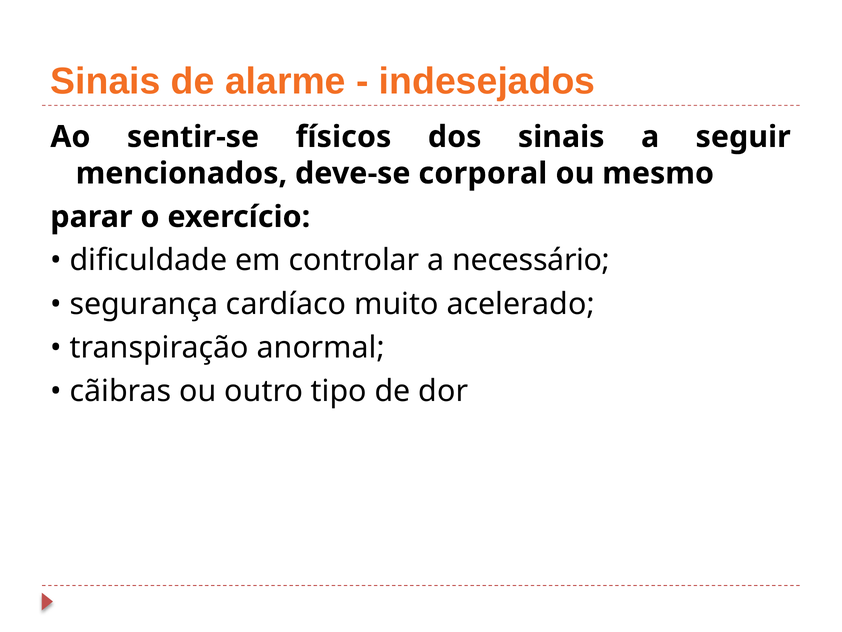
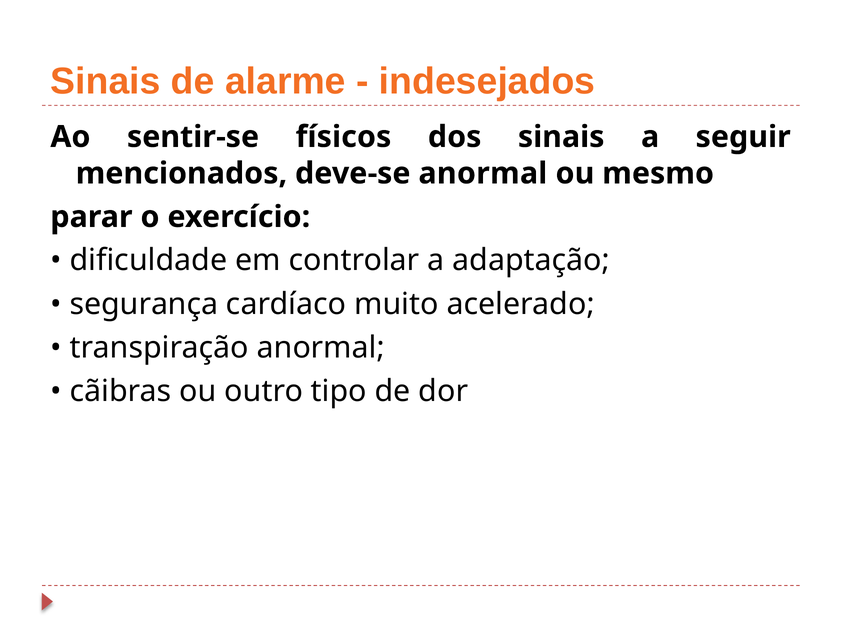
deve-se corporal: corporal -> anormal (483, 173)
necessário: necessário -> adaptação (531, 260)
